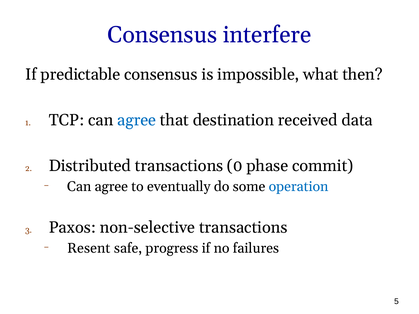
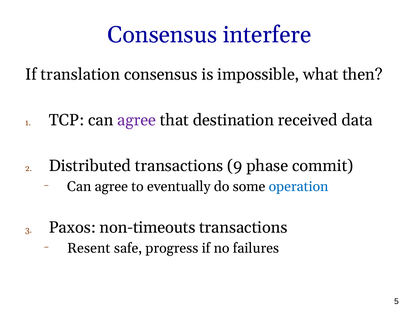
predictable: predictable -> translation (80, 74)
agree colour: blue -> purple (137, 120)
0: 0 -> 9 (235, 166)
non-selective: non-selective -> non-timeouts (148, 228)
